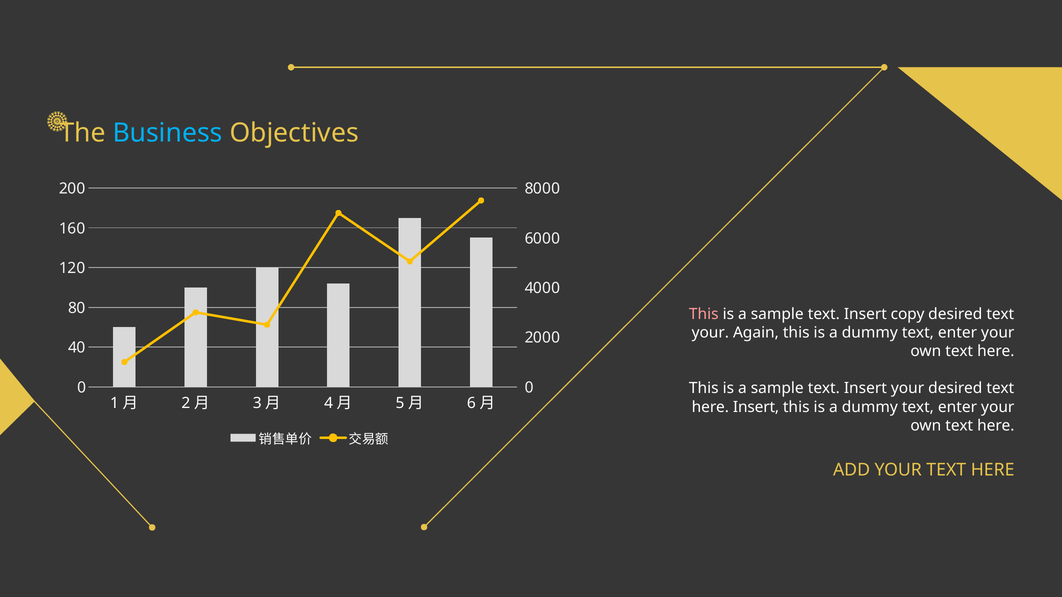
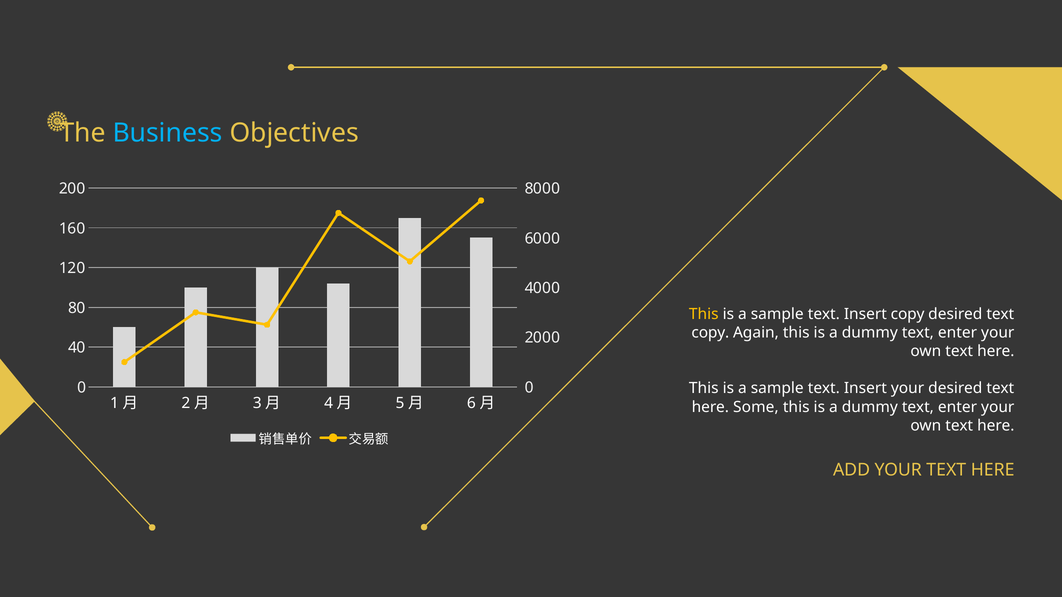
This colour: pink -> yellow (704, 314)
your: your -> copy (710, 333)
here Insert: Insert -> Some (756, 407)
